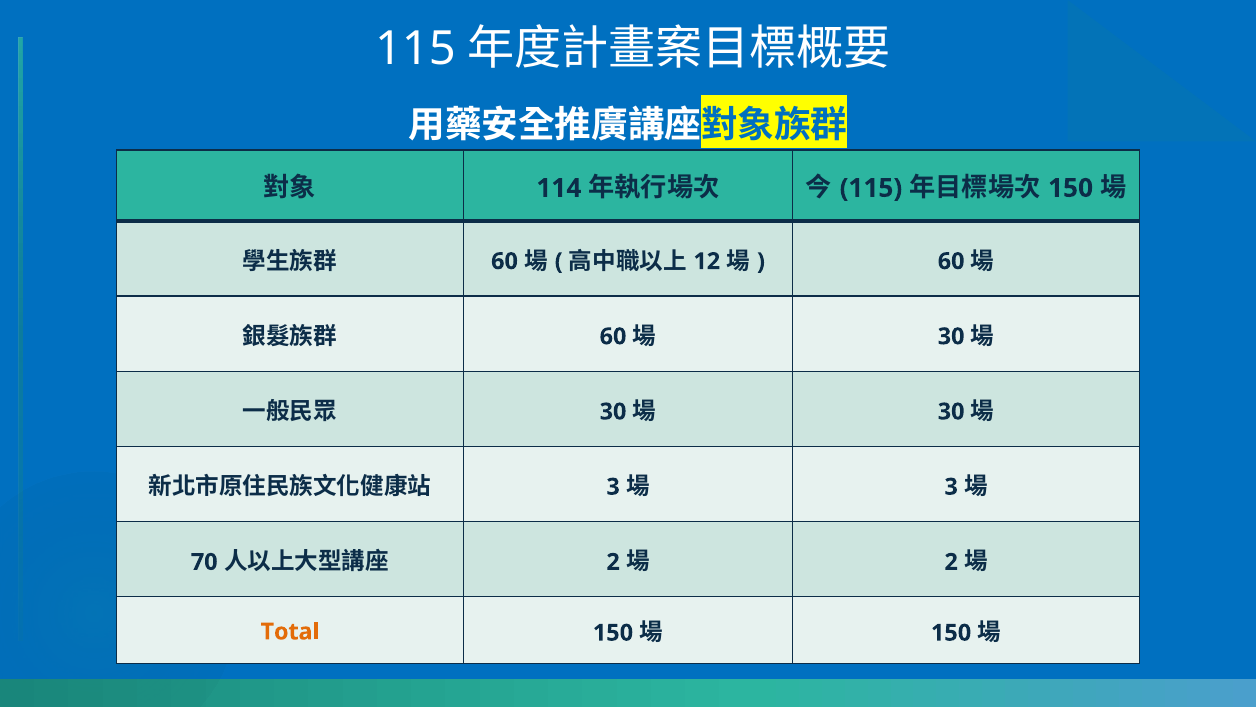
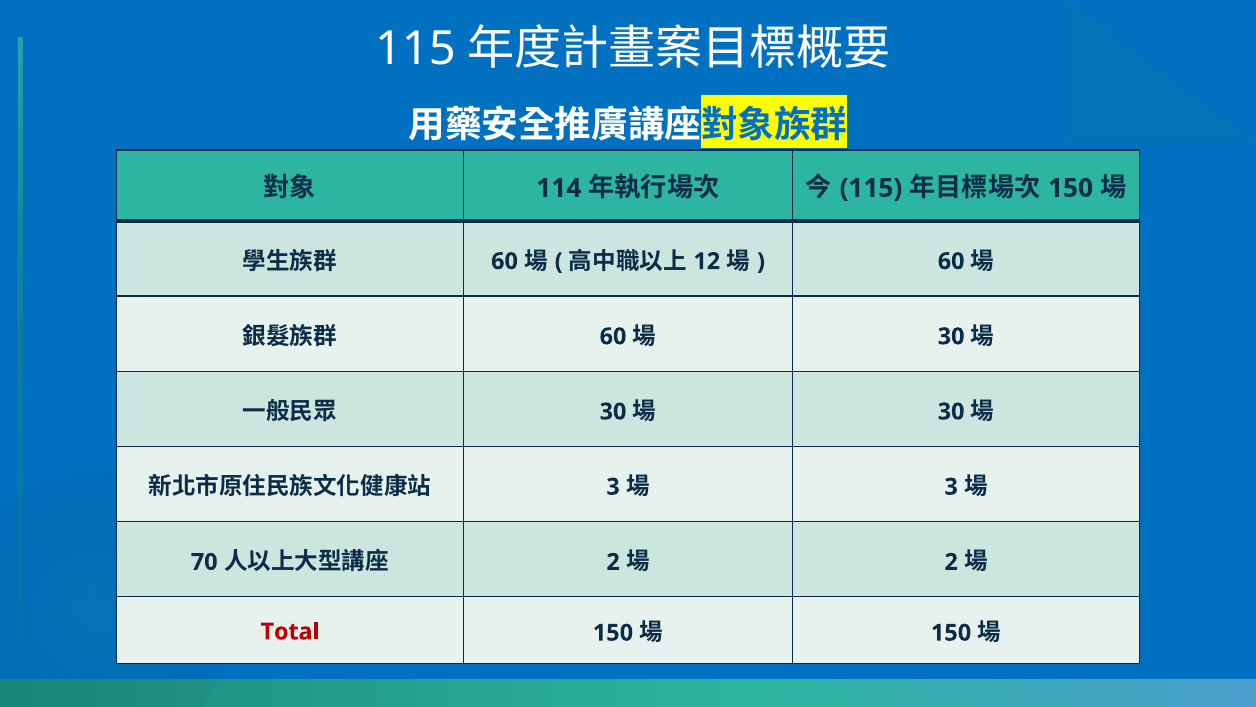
Total colour: orange -> red (290, 631)
